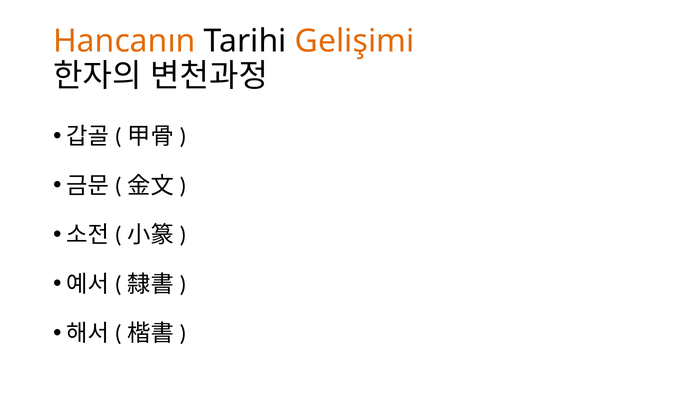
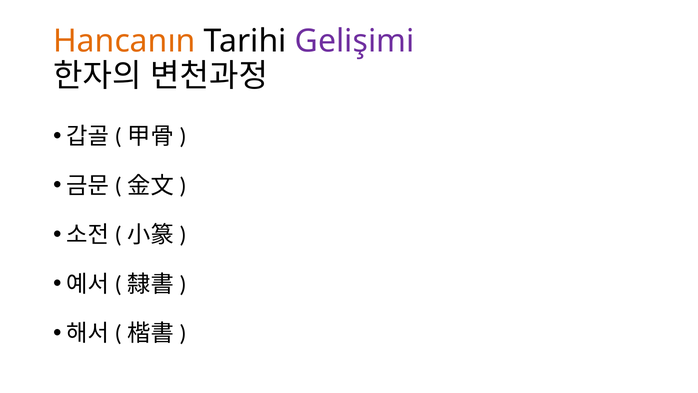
Gelişimi colour: orange -> purple (355, 41)
